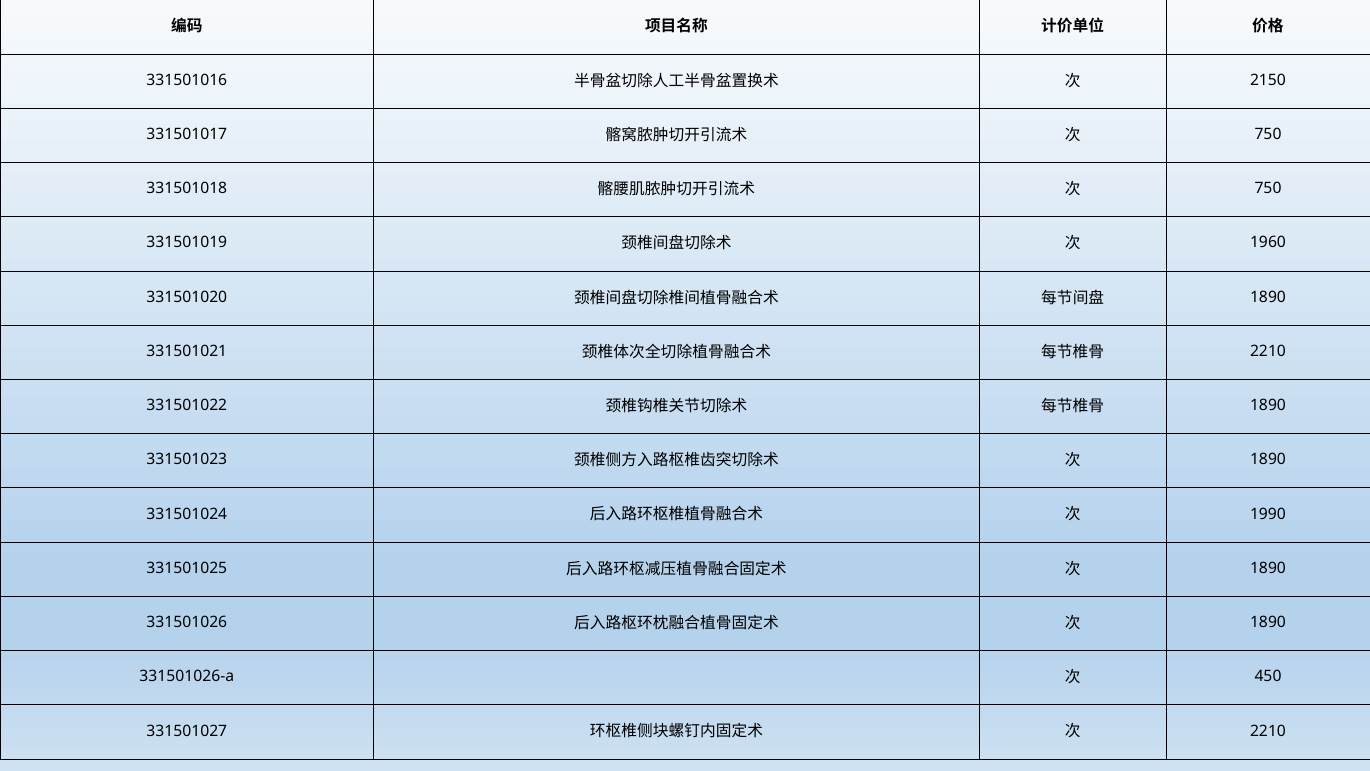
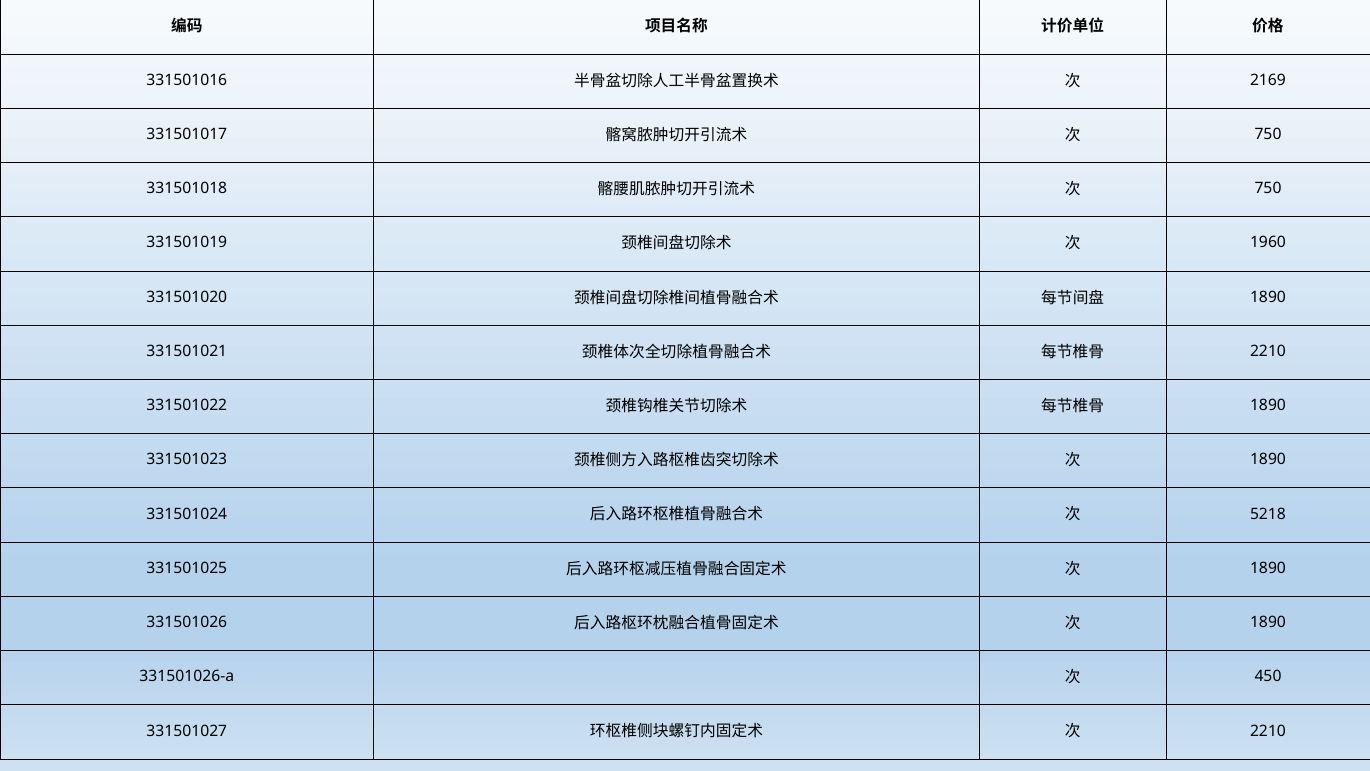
2150: 2150 -> 2169 (1268, 80)
1990: 1990 -> 5218 (1268, 514)
